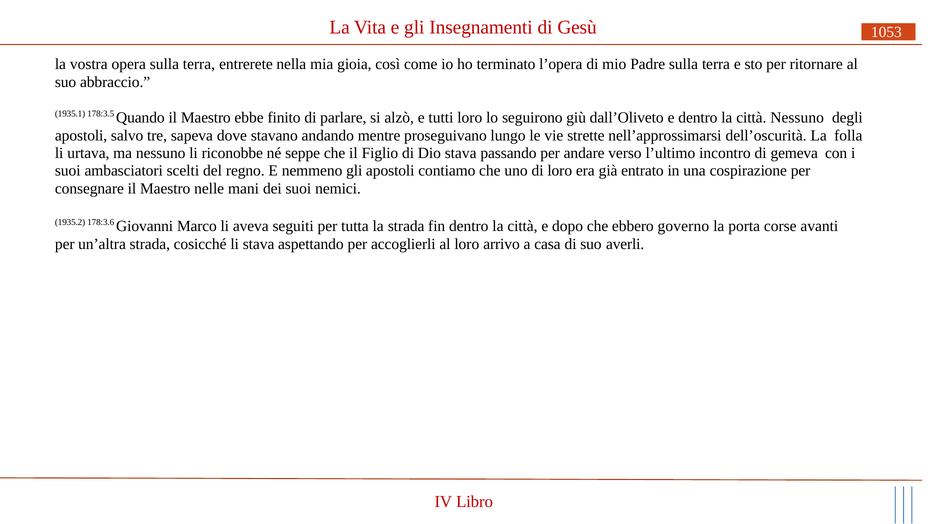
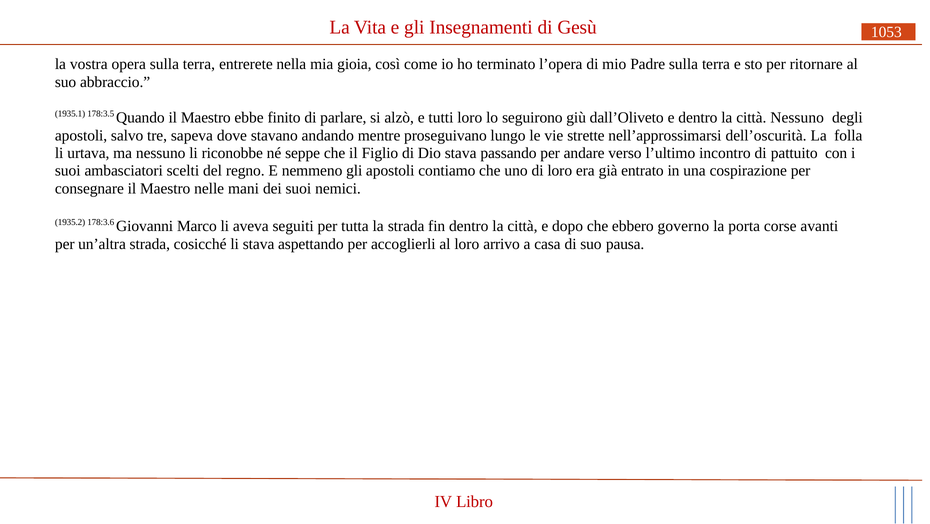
gemeva: gemeva -> pattuito (794, 153)
averli: averli -> pausa (625, 244)
